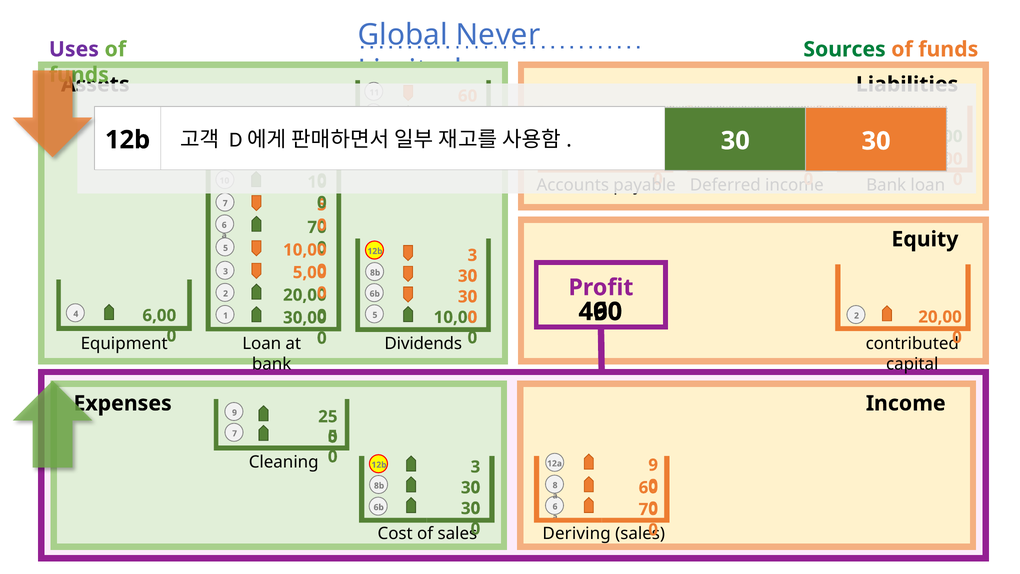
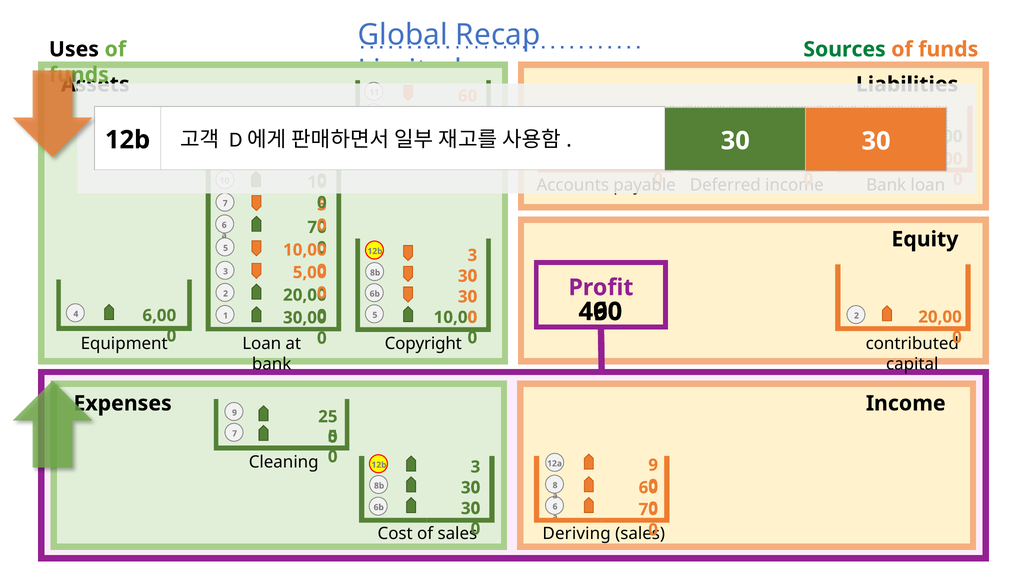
Never: Never -> Recap (498, 35)
Uses colour: purple -> black (74, 49)
Dividends: Dividends -> Copyright (423, 343)
